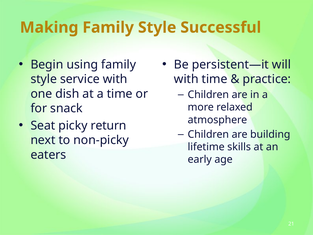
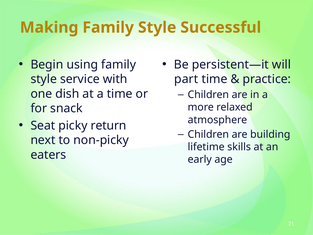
with: with -> part (186, 79)
